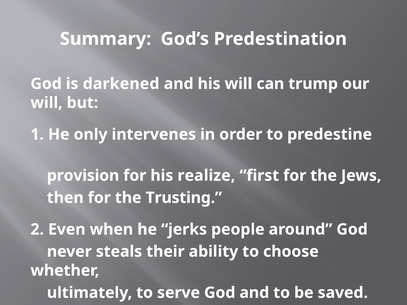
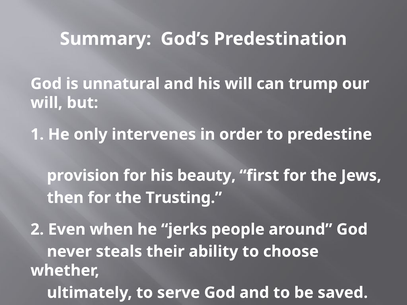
darkened: darkened -> unnatural (121, 84)
realize: realize -> beauty (206, 176)
